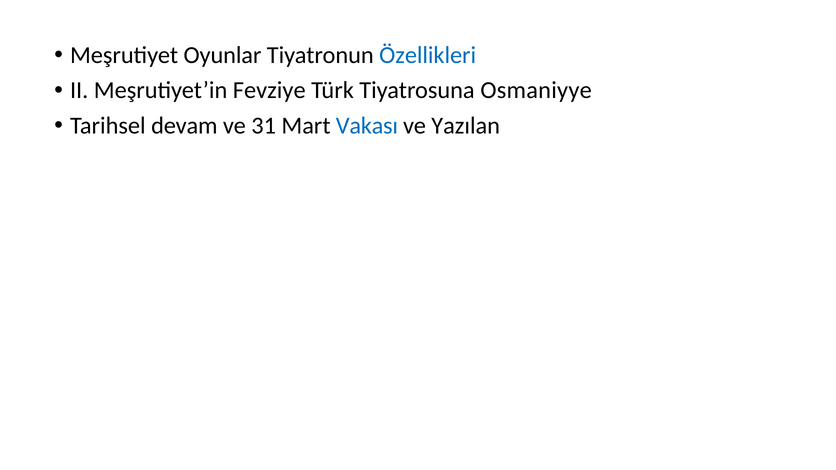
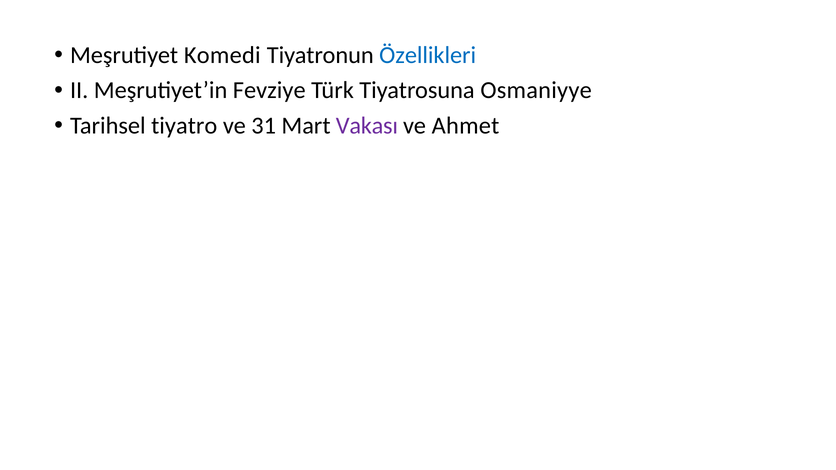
Oyunlar: Oyunlar -> Komedi (222, 55)
devam: devam -> tiyatro (184, 126)
Vakası colour: blue -> purple (367, 126)
Yazılan: Yazılan -> Ahmet (466, 126)
